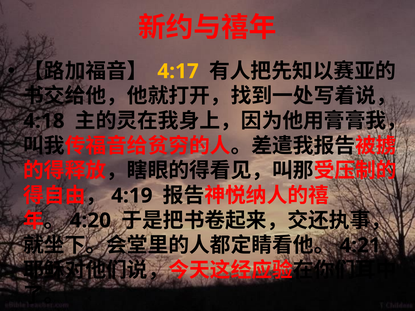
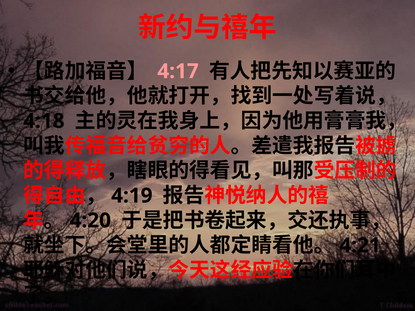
4:17 colour: yellow -> pink (178, 71)
